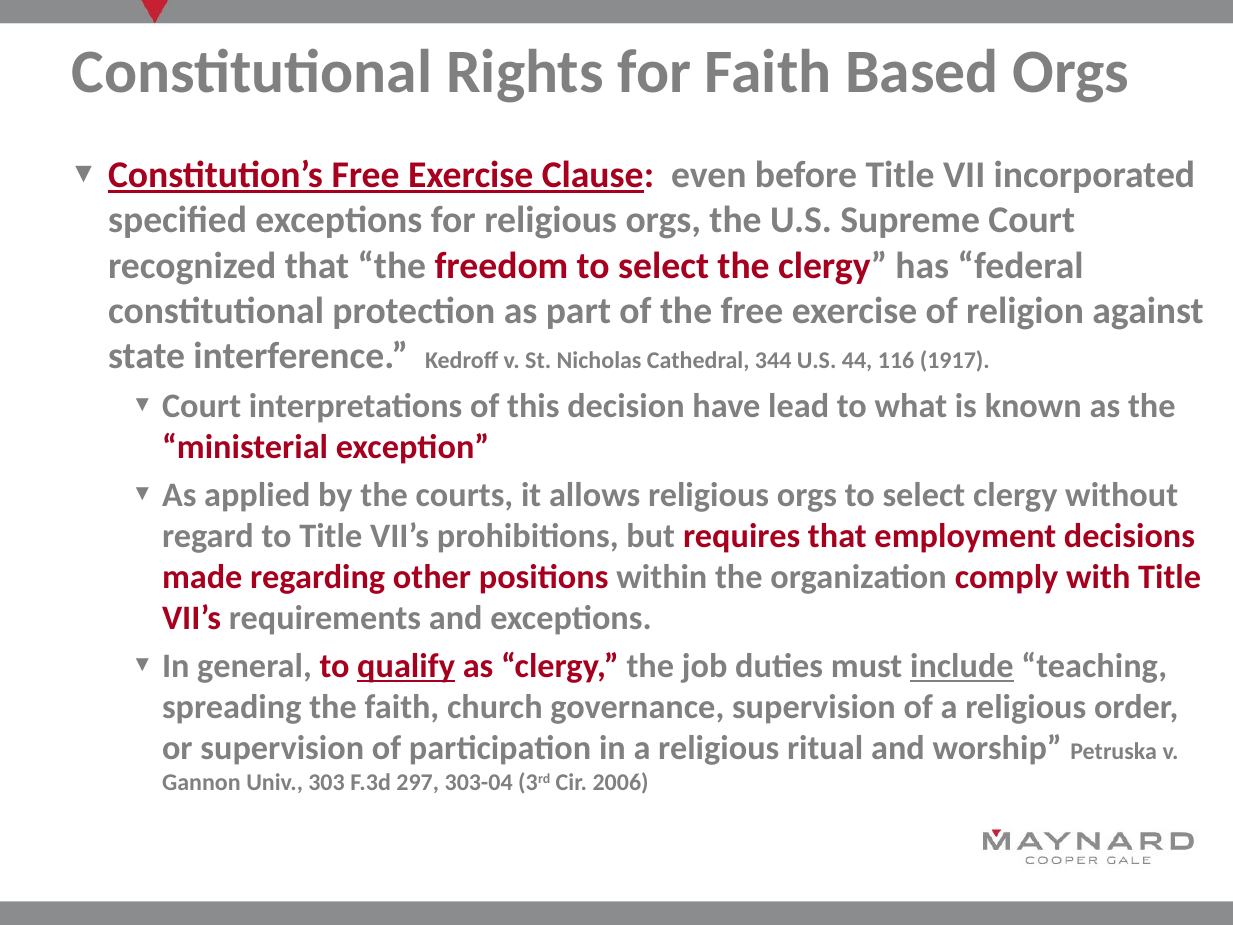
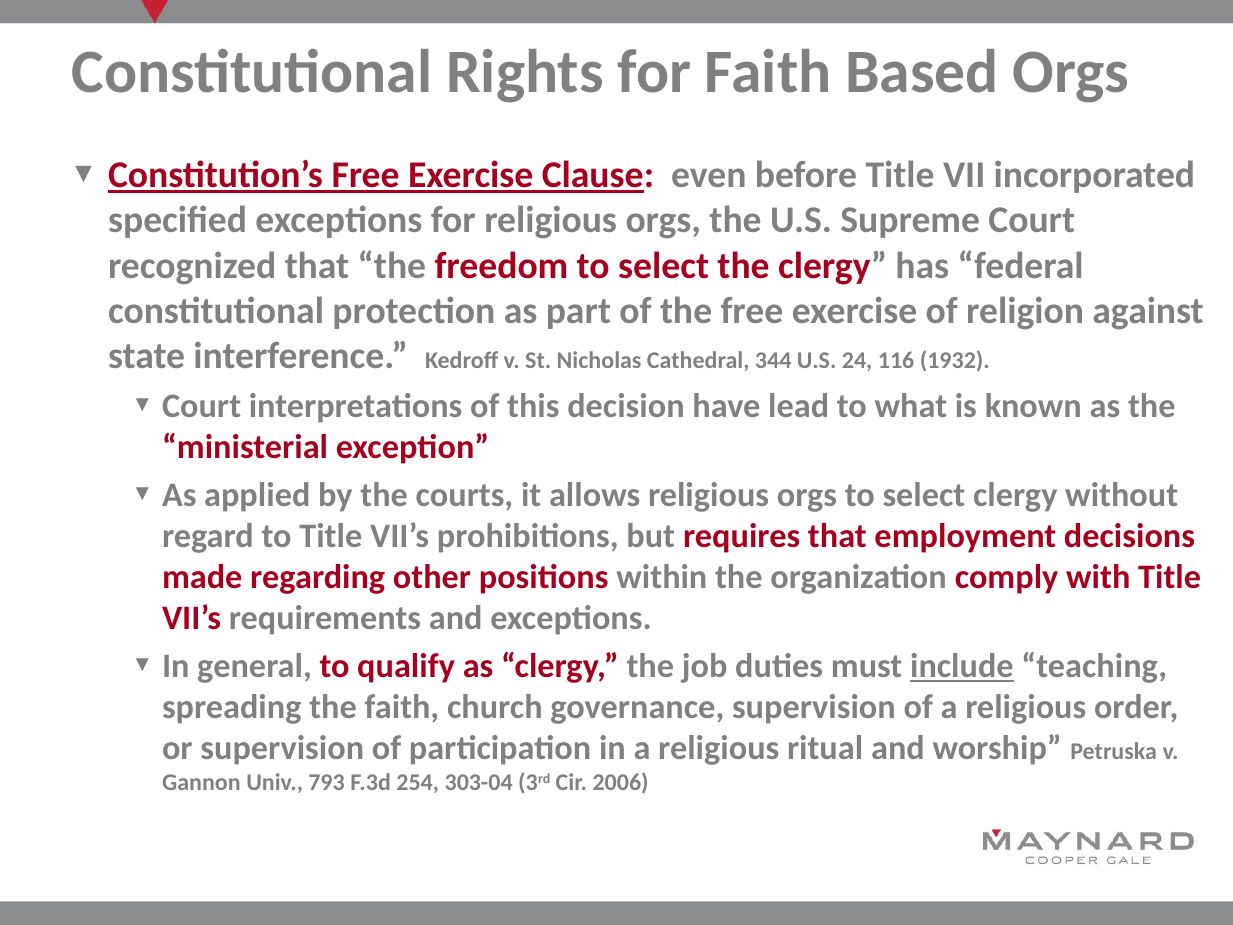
44: 44 -> 24 (857, 361)
1917: 1917 -> 1932 (955, 361)
qualify underline: present -> none (406, 666)
303: 303 -> 793 (327, 783)
297: 297 -> 254 (418, 783)
